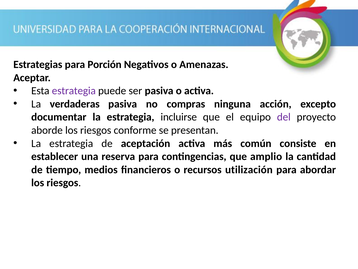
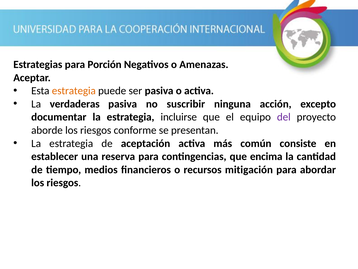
estrategia colour: purple -> orange (74, 91)
compras: compras -> suscribir (186, 104)
amplio: amplio -> encima (266, 156)
utilización: utilización -> mitigación (249, 169)
